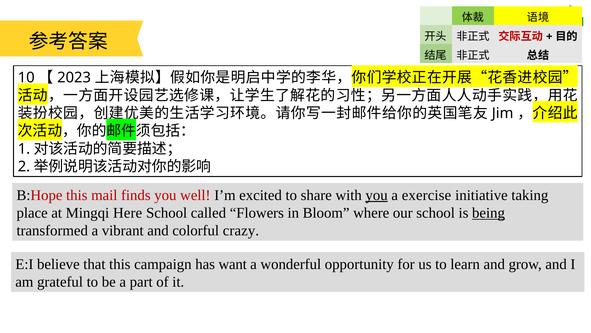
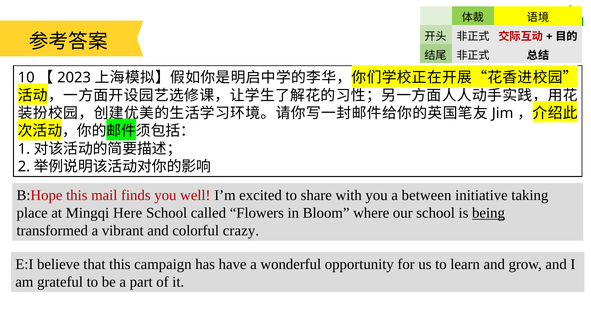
you underline: present -> none (377, 195)
exercise: exercise -> between (427, 195)
want: want -> have (233, 264)
